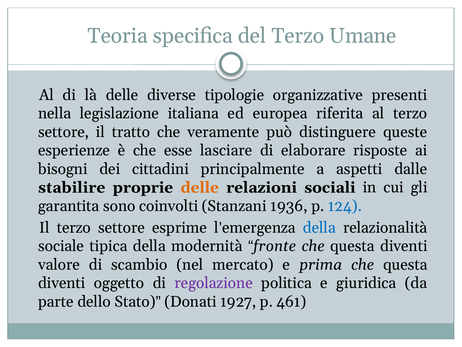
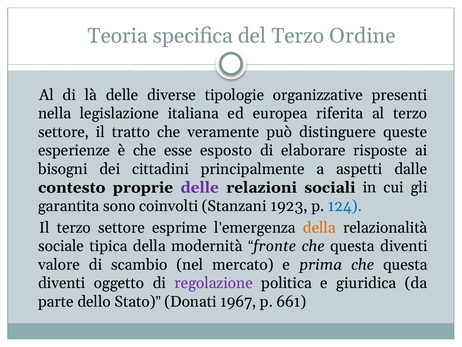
Umane: Umane -> Ordine (363, 36)
lasciare: lasciare -> esposto (226, 150)
stabilire: stabilire -> contesto (72, 187)
delle colour: orange -> purple (200, 187)
1936: 1936 -> 1923 (289, 206)
della colour: blue -> orange (319, 227)
1927: 1927 -> 1967 (238, 301)
461: 461 -> 661 (291, 301)
